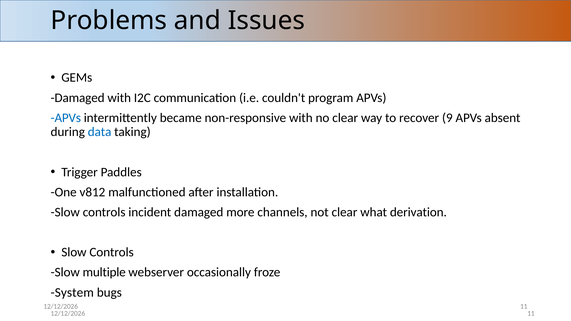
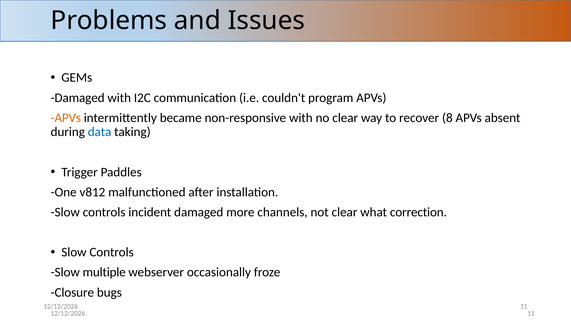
APVs colour: blue -> orange (66, 118)
9: 9 -> 8 (447, 118)
derivation: derivation -> correction (418, 212)
System: System -> Closure (72, 293)
